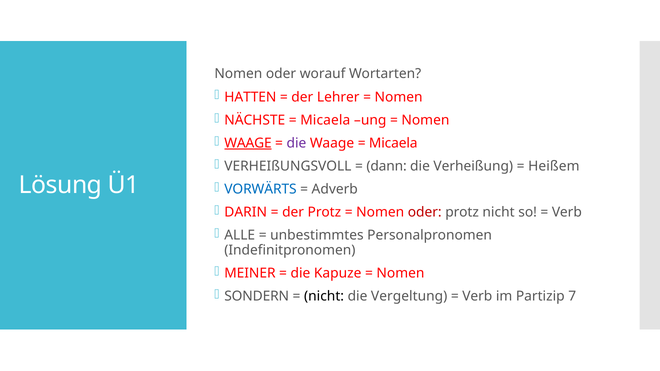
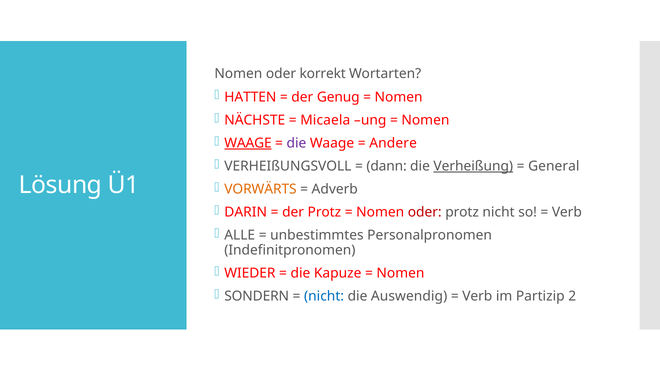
worauf: worauf -> korrekt (323, 74)
Lehrer: Lehrer -> Genug (338, 97)
Micaela: Micaela -> Andere (393, 143)
Verheißung underline: none -> present (473, 166)
Heißem: Heißem -> General (554, 166)
VORWÄRTS colour: blue -> orange (260, 189)
MEINER: MEINER -> WIEDER (250, 274)
nicht colour: black -> blue (324, 297)
Vergeltung: Vergeltung -> Auswendig (409, 297)
7: 7 -> 2 (572, 297)
